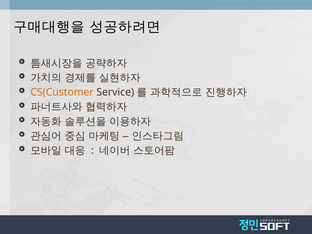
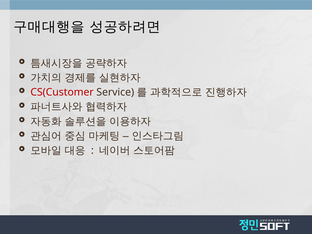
CS(Customer colour: orange -> red (62, 92)
